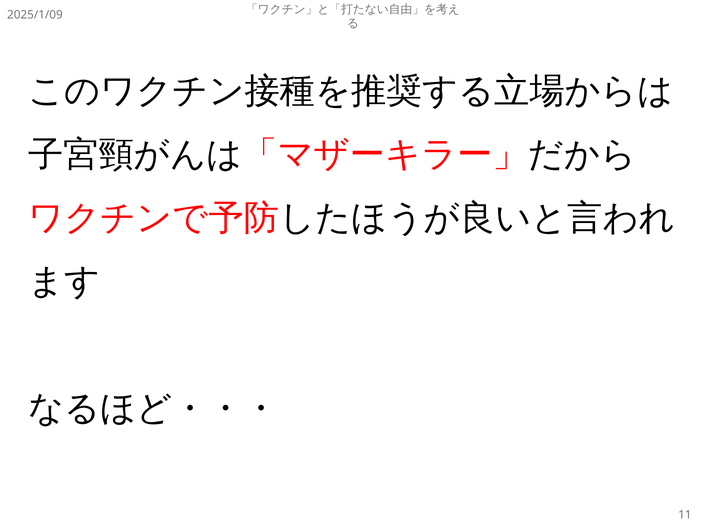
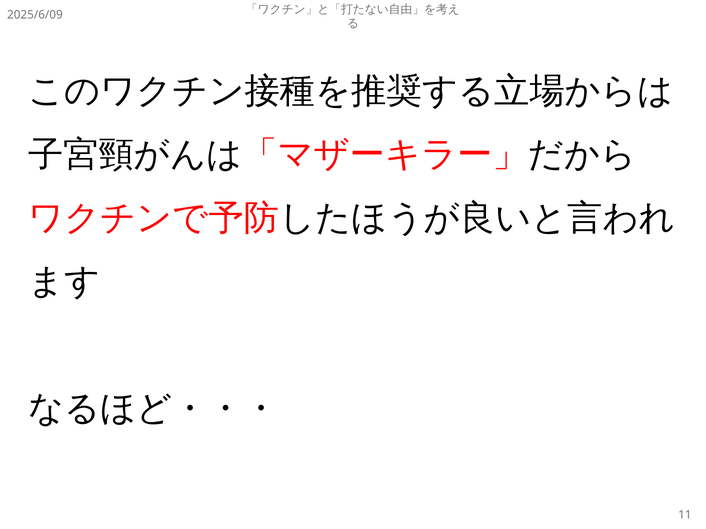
2025/1/09: 2025/1/09 -> 2025/6/09 (35, 15)
